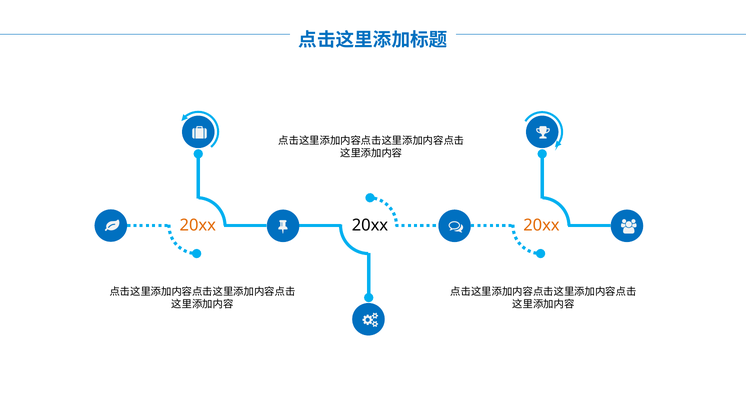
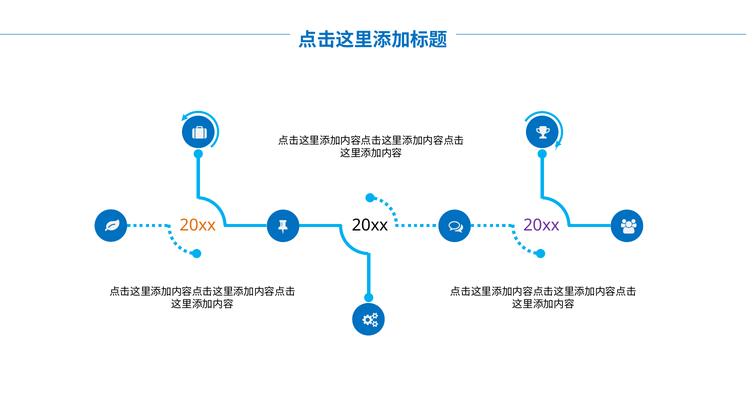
20xx colour: orange -> purple (541, 226)
